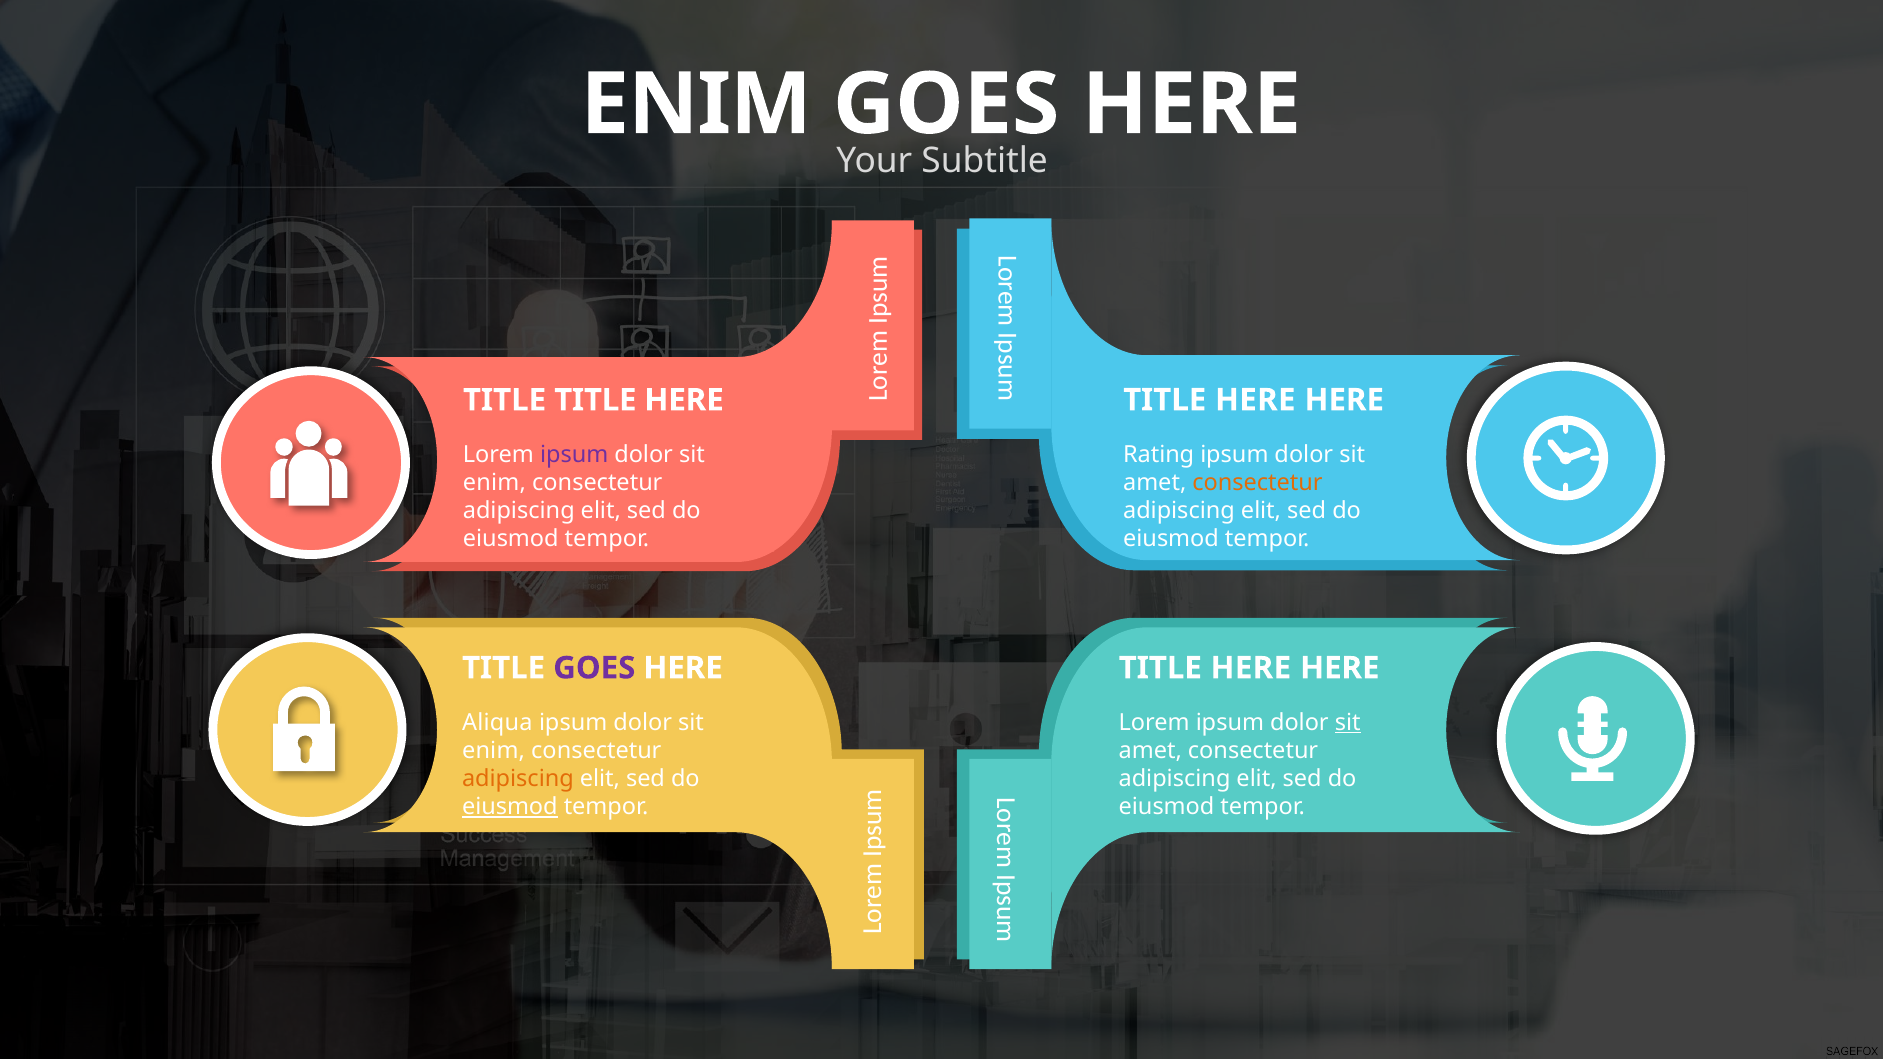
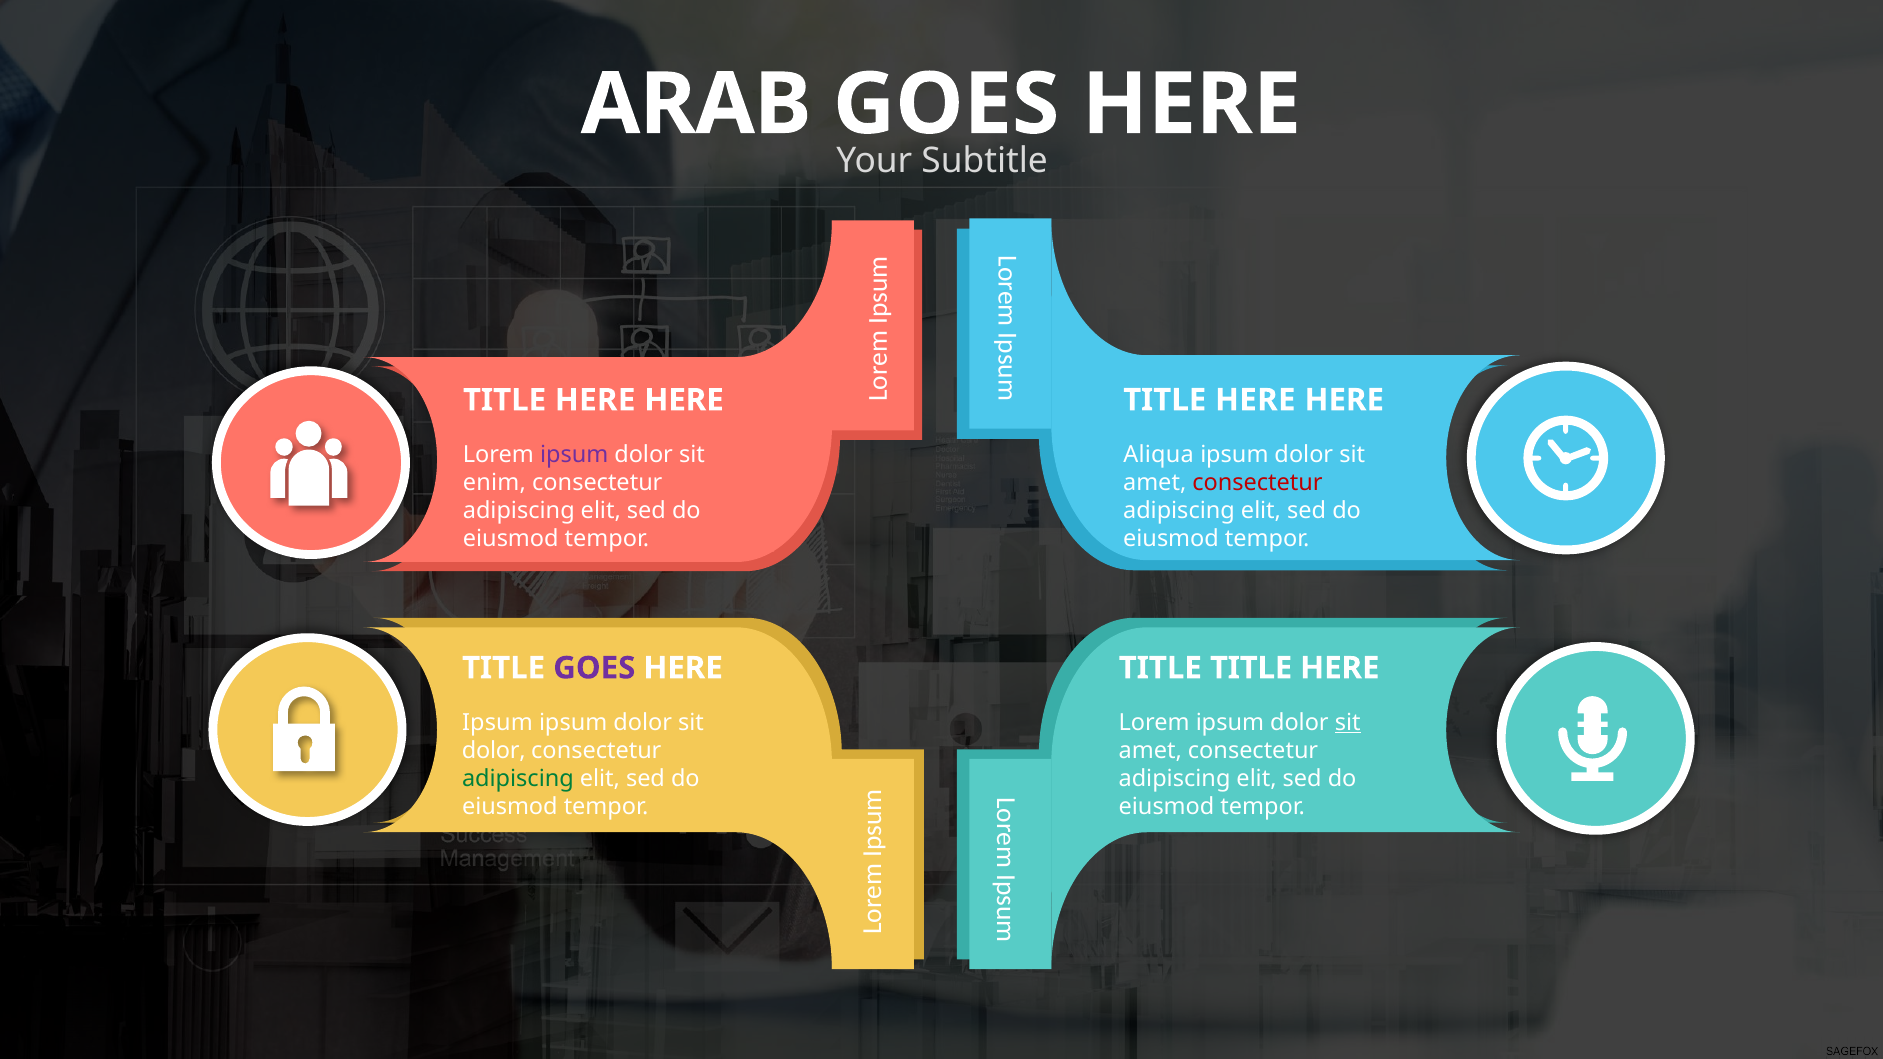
ENIM: ENIM -> ARAB (696, 105)
TITLE: TITLE -> HERE (595, 400)
Rating: Rating -> Aliqua (1159, 454)
consectetur colour: orange -> red (1257, 483)
HERE: HERE -> TITLE (1251, 668)
Aliqua: Aliqua -> Ipsum (497, 722)
enim: enim -> dolor (494, 751)
adipiscing colour: orange -> green (518, 779)
eiusmod underline: present -> none (510, 807)
